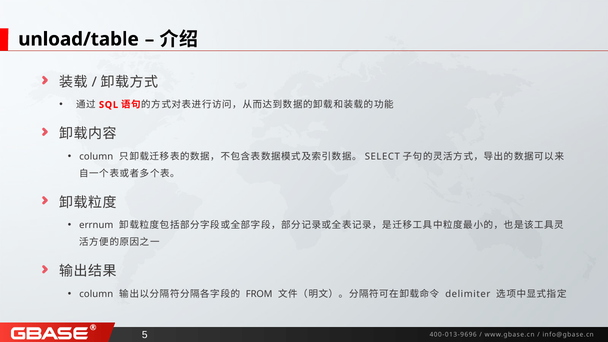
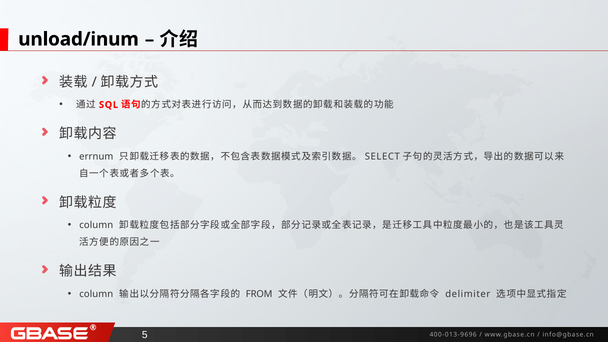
unload/table: unload/table -> unload/inum (79, 39)
column: column -> errnum (96, 156)
errnum: errnum -> column (96, 225)
